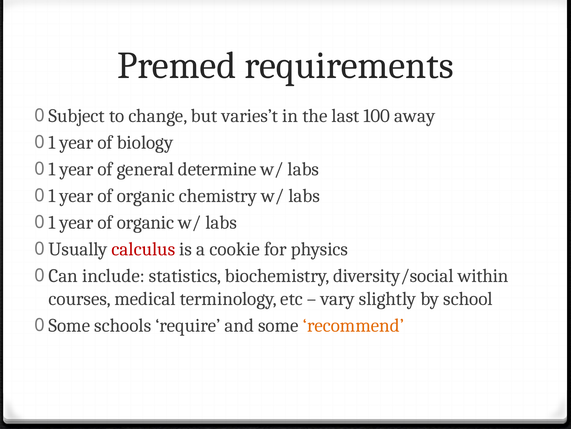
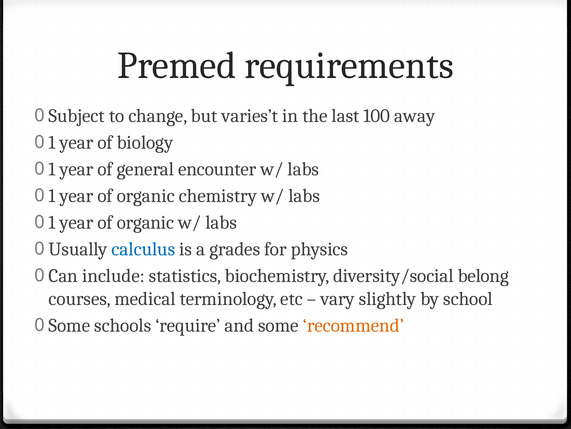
determine: determine -> encounter (217, 169)
calculus colour: red -> blue (143, 249)
cookie: cookie -> grades (235, 249)
within: within -> belong (483, 275)
